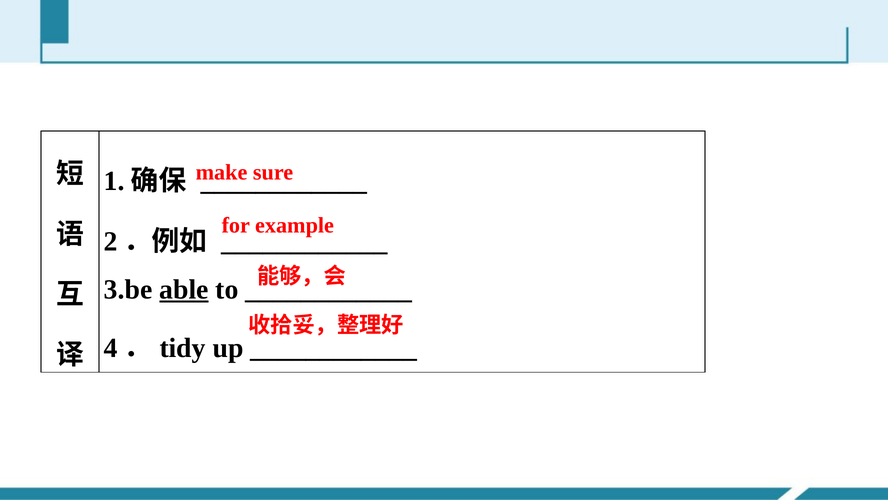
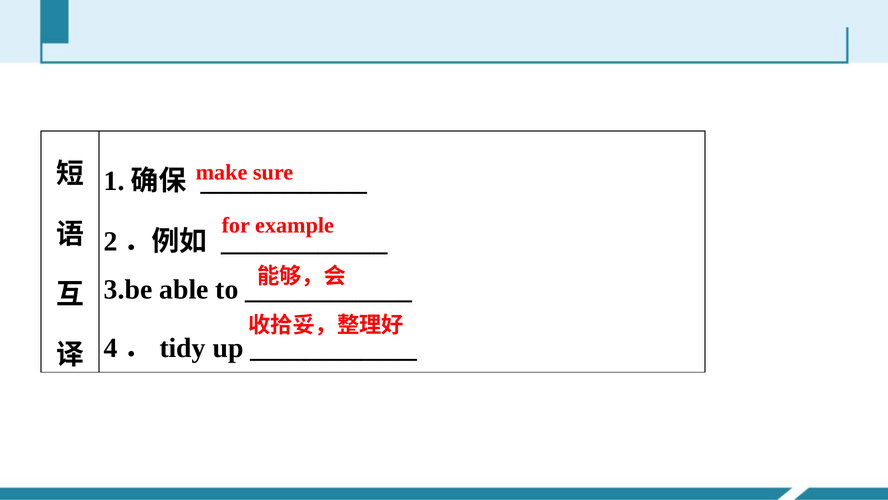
able underline: present -> none (184, 289)
